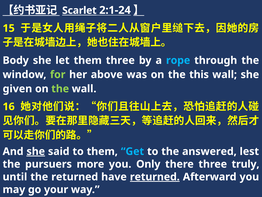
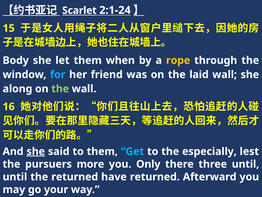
them three: three -> when (120, 60)
rope colour: light blue -> yellow (178, 60)
for colour: light green -> light blue (58, 74)
above: above -> friend (107, 74)
this: this -> laid (199, 74)
given: given -> along (17, 89)
answered: answered -> especially (209, 151)
three truly: truly -> until (245, 164)
returned underline: present -> none (155, 176)
